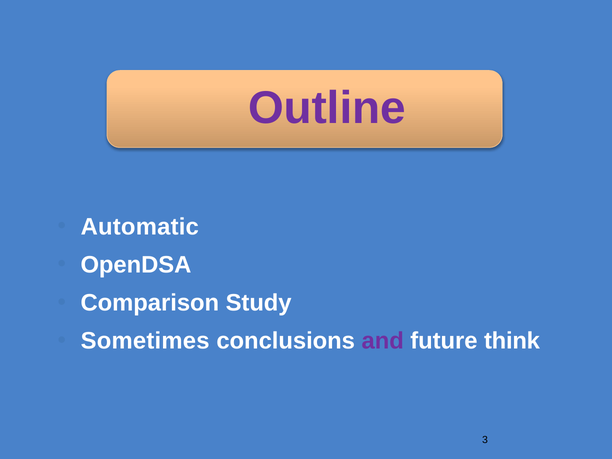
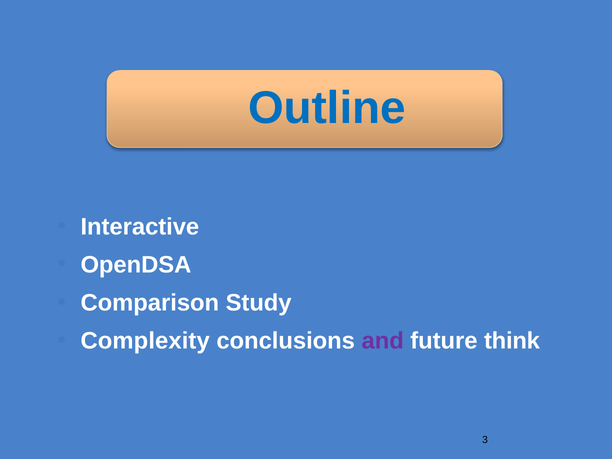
Outline colour: purple -> blue (327, 108)
Automatic: Automatic -> Interactive (140, 227)
Sometimes: Sometimes -> Complexity (145, 341)
